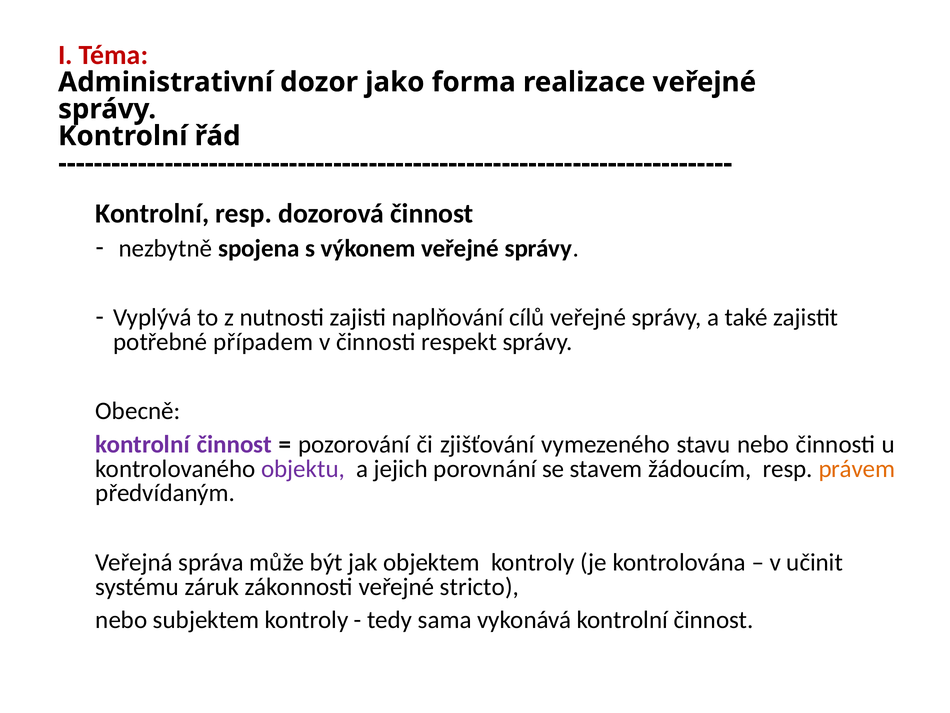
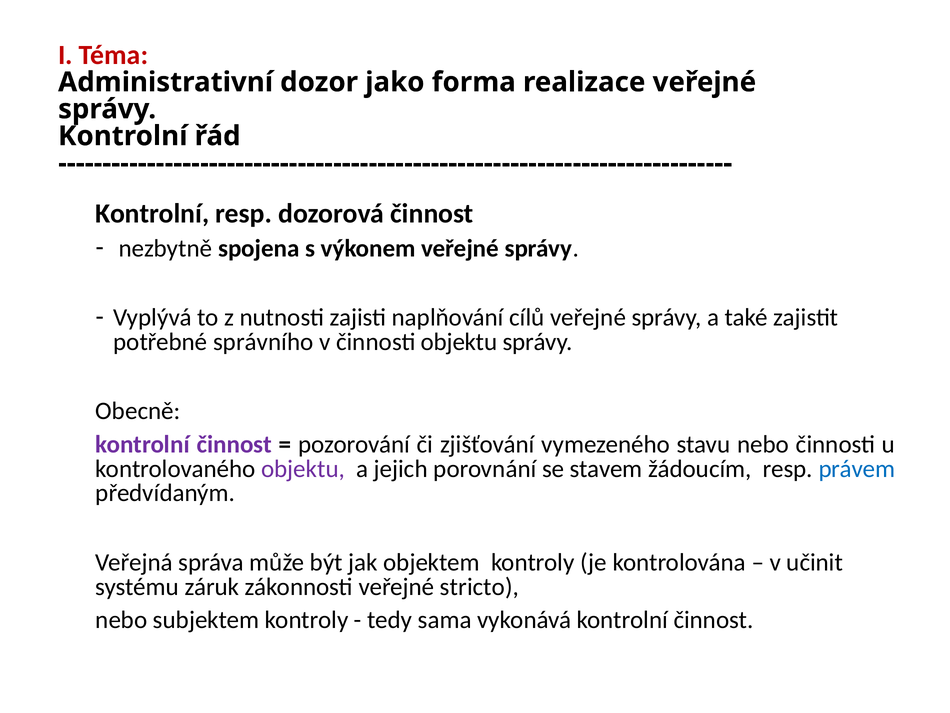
případem: případem -> správního (263, 342)
činnosti respekt: respekt -> objektu (459, 342)
právem colour: orange -> blue (857, 469)
